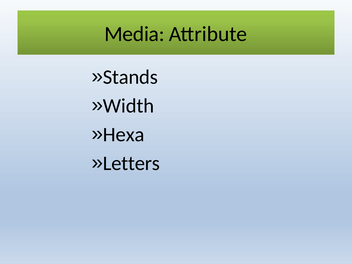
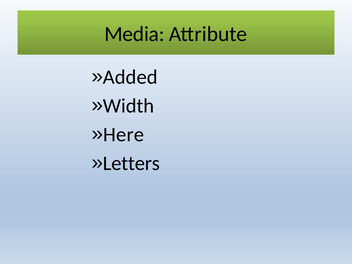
Stands: Stands -> Added (130, 77)
Hexa: Hexa -> Here (124, 135)
